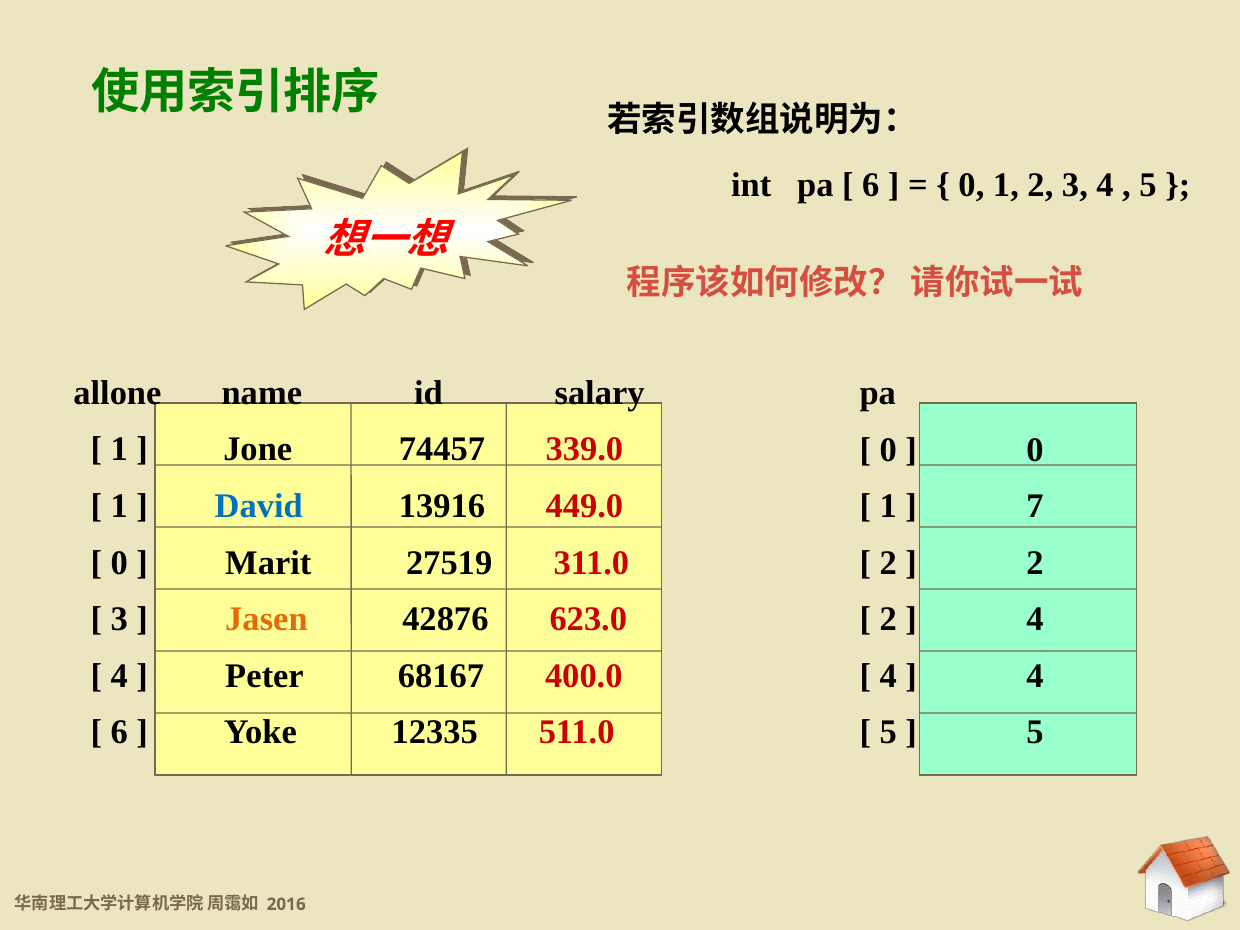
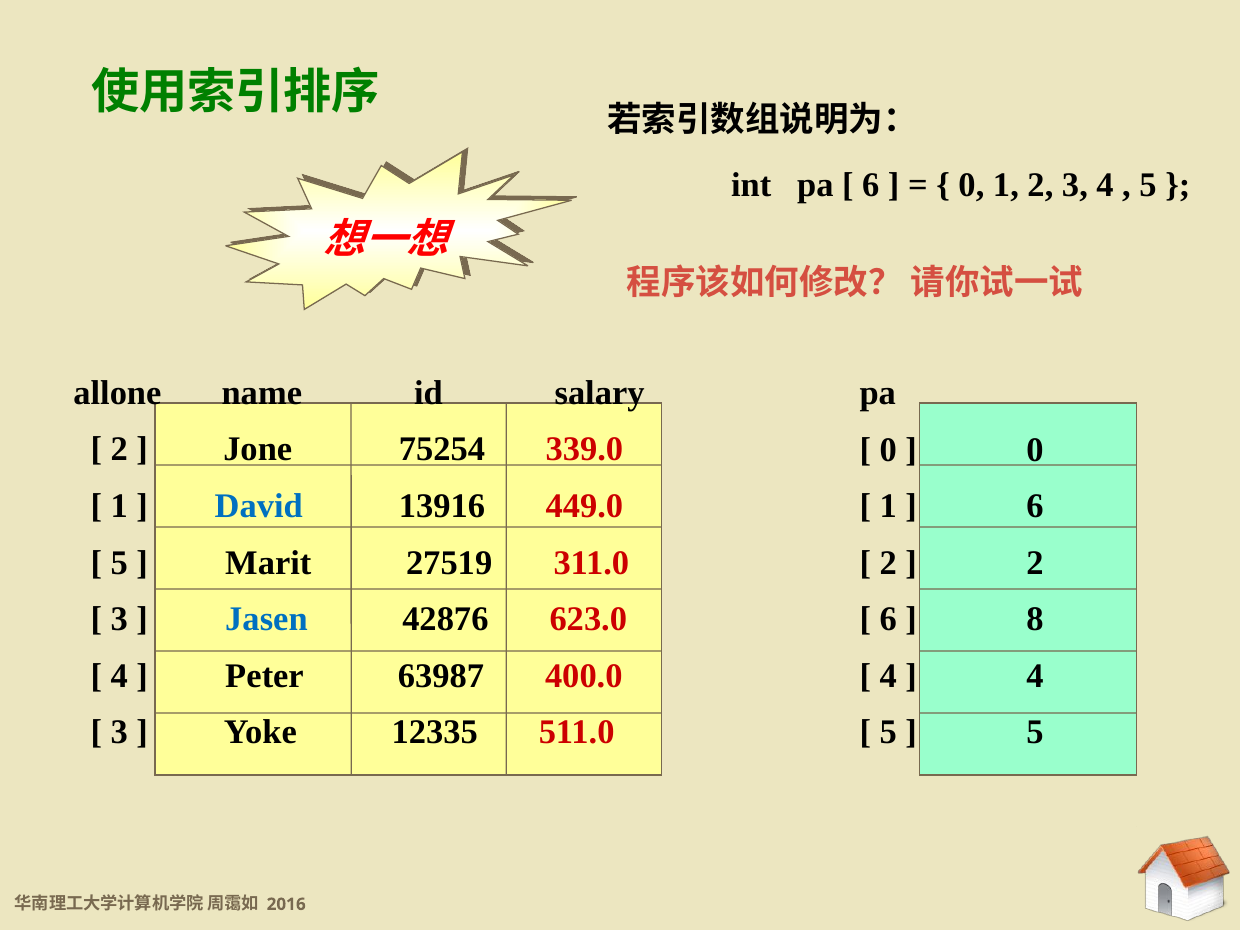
1: 1 -> 2 (119, 450)
74457: 74457 -> 75254 (442, 450)
7: 7 -> 6 (1035, 506)
0: 0 -> 5 (119, 563)
Jasen colour: orange -> blue (266, 619)
2: 2 -> 6 (888, 619)
4: 4 -> 8 (1035, 619)
68167: 68167 -> 63987 (441, 676)
6: 6 -> 3 (119, 732)
